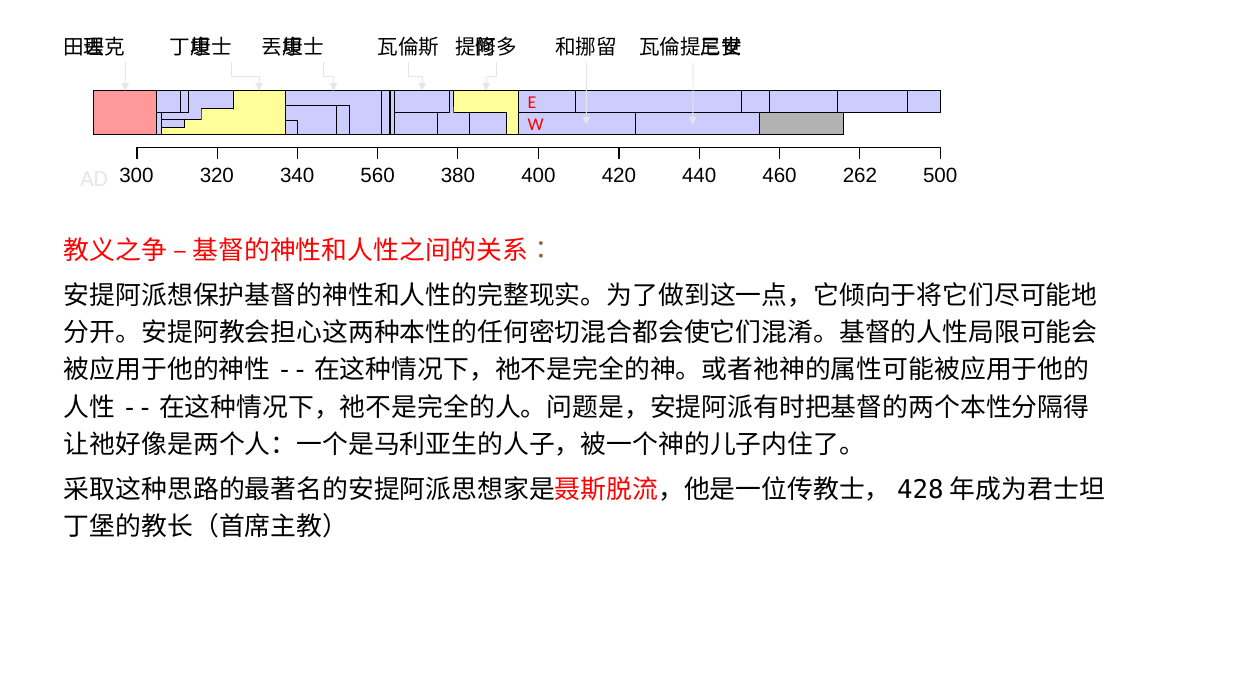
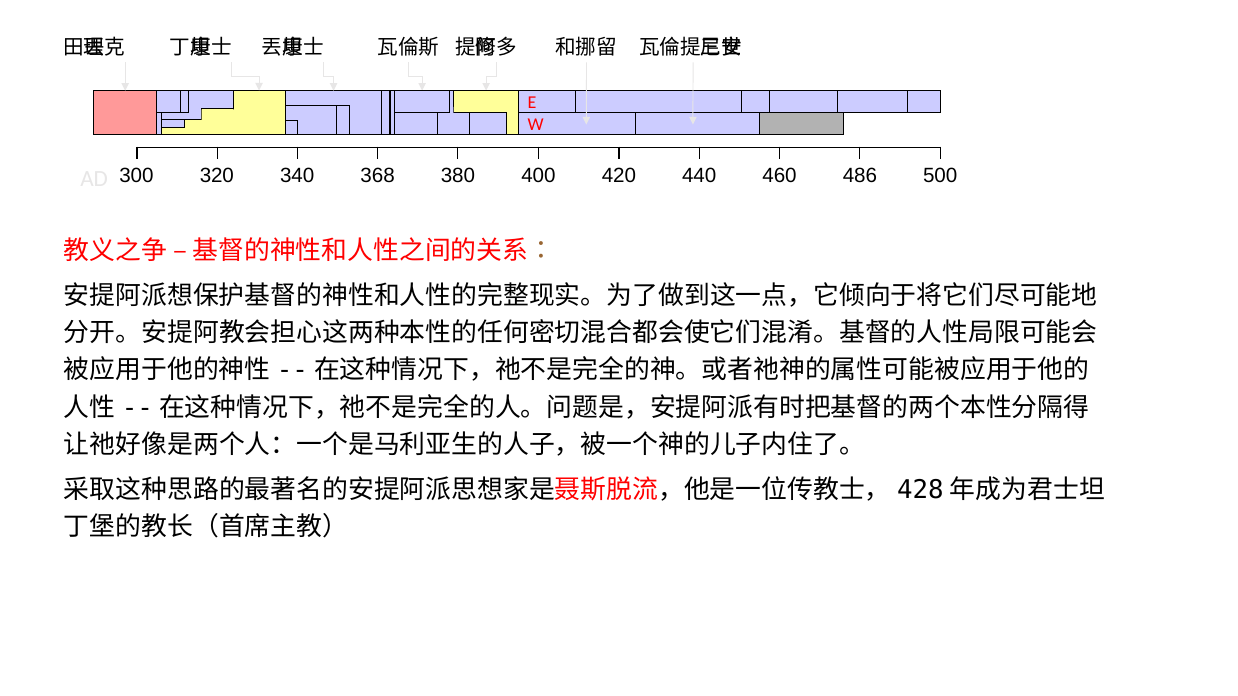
560: 560 -> 368 (378, 176)
262: 262 -> 486 (860, 176)
